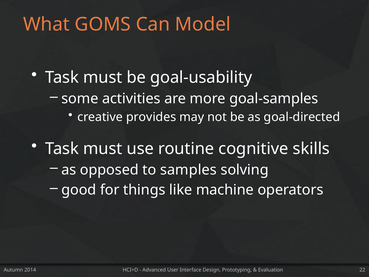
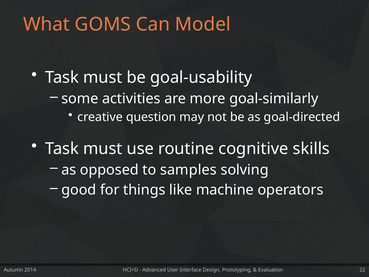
goal-samples: goal-samples -> goal-similarly (274, 99)
provides: provides -> question (151, 117)
